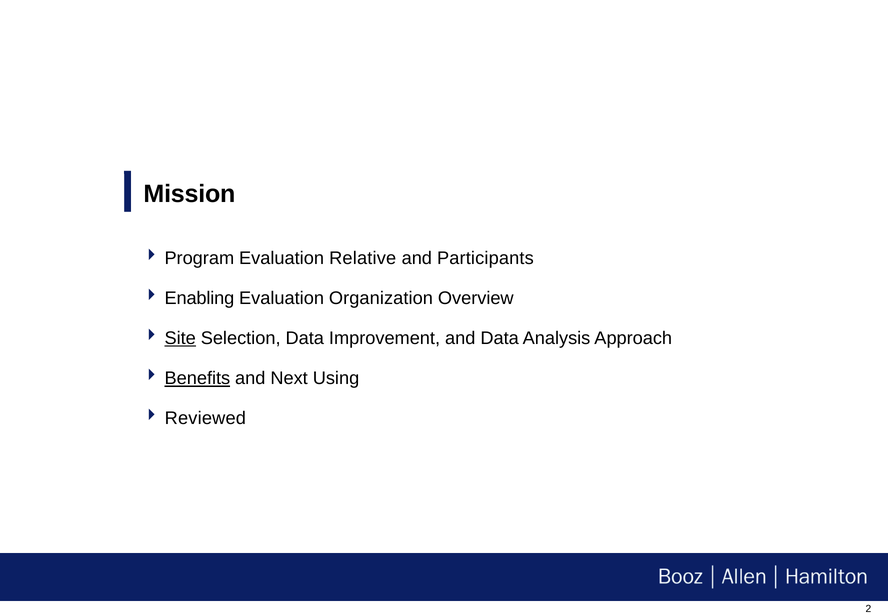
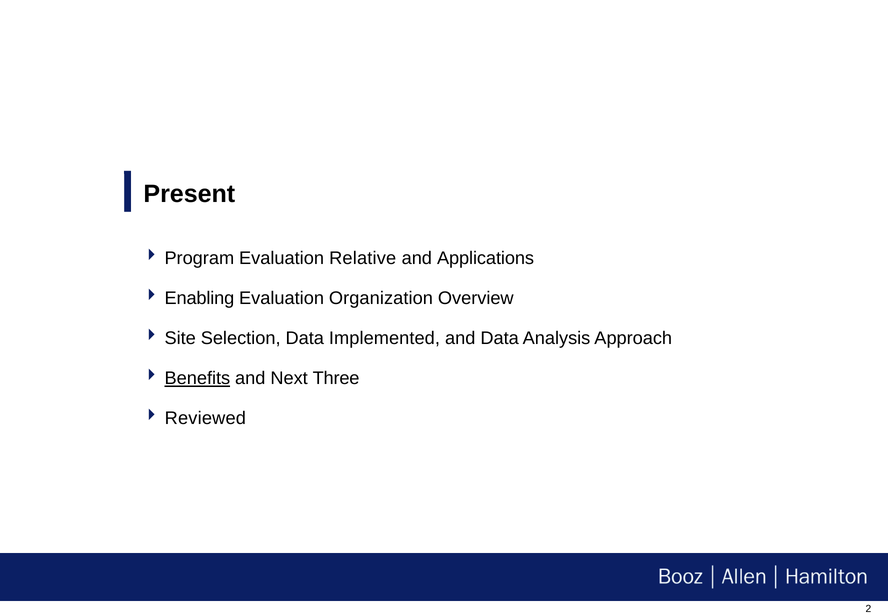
Mission: Mission -> Present (189, 194)
Participants: Participants -> Applications (486, 258)
Site underline: present -> none (180, 338)
Improvement: Improvement -> Implemented (384, 338)
Using: Using -> Three (336, 378)
